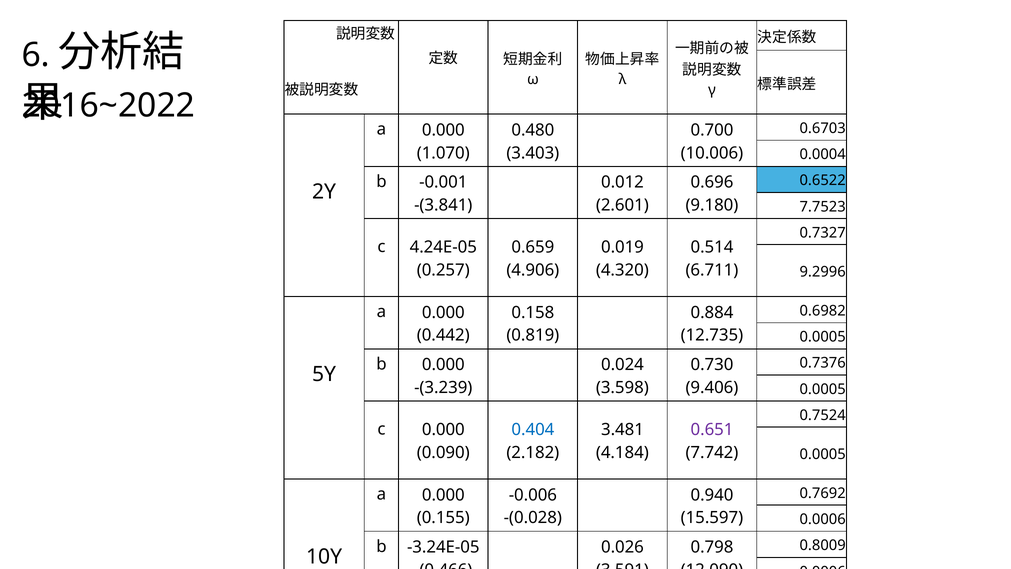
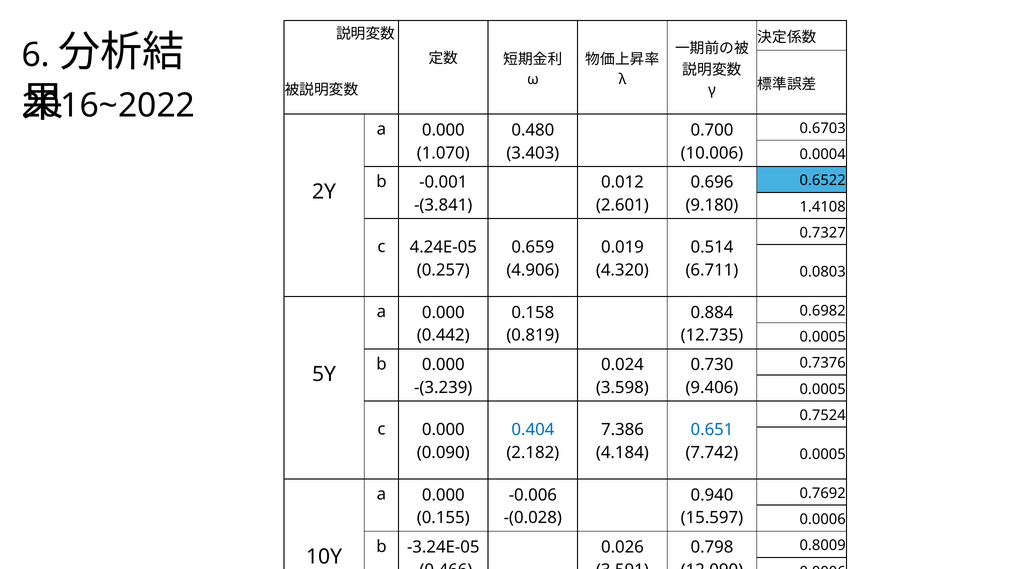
7.7523: 7.7523 -> 1.4108 (823, 207)
9.2996: 9.2996 -> 0.0803 (823, 272)
3.481: 3.481 -> 7.386 (622, 430)
0.651 colour: purple -> blue (712, 430)
